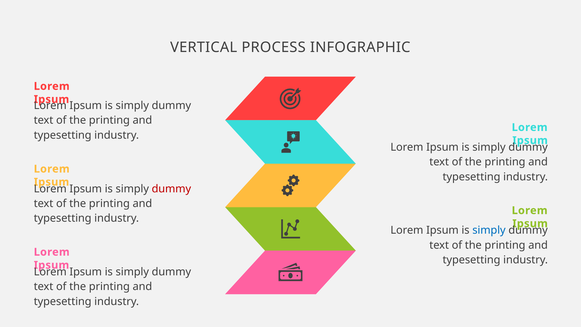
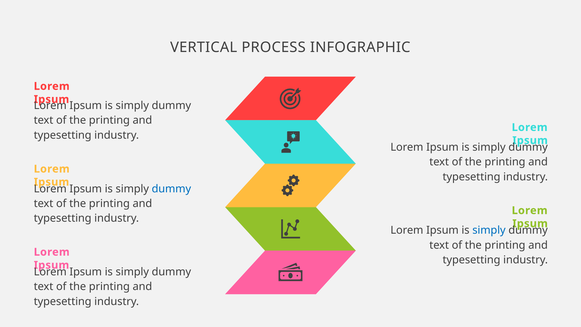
dummy colour: red -> blue (171, 189)
